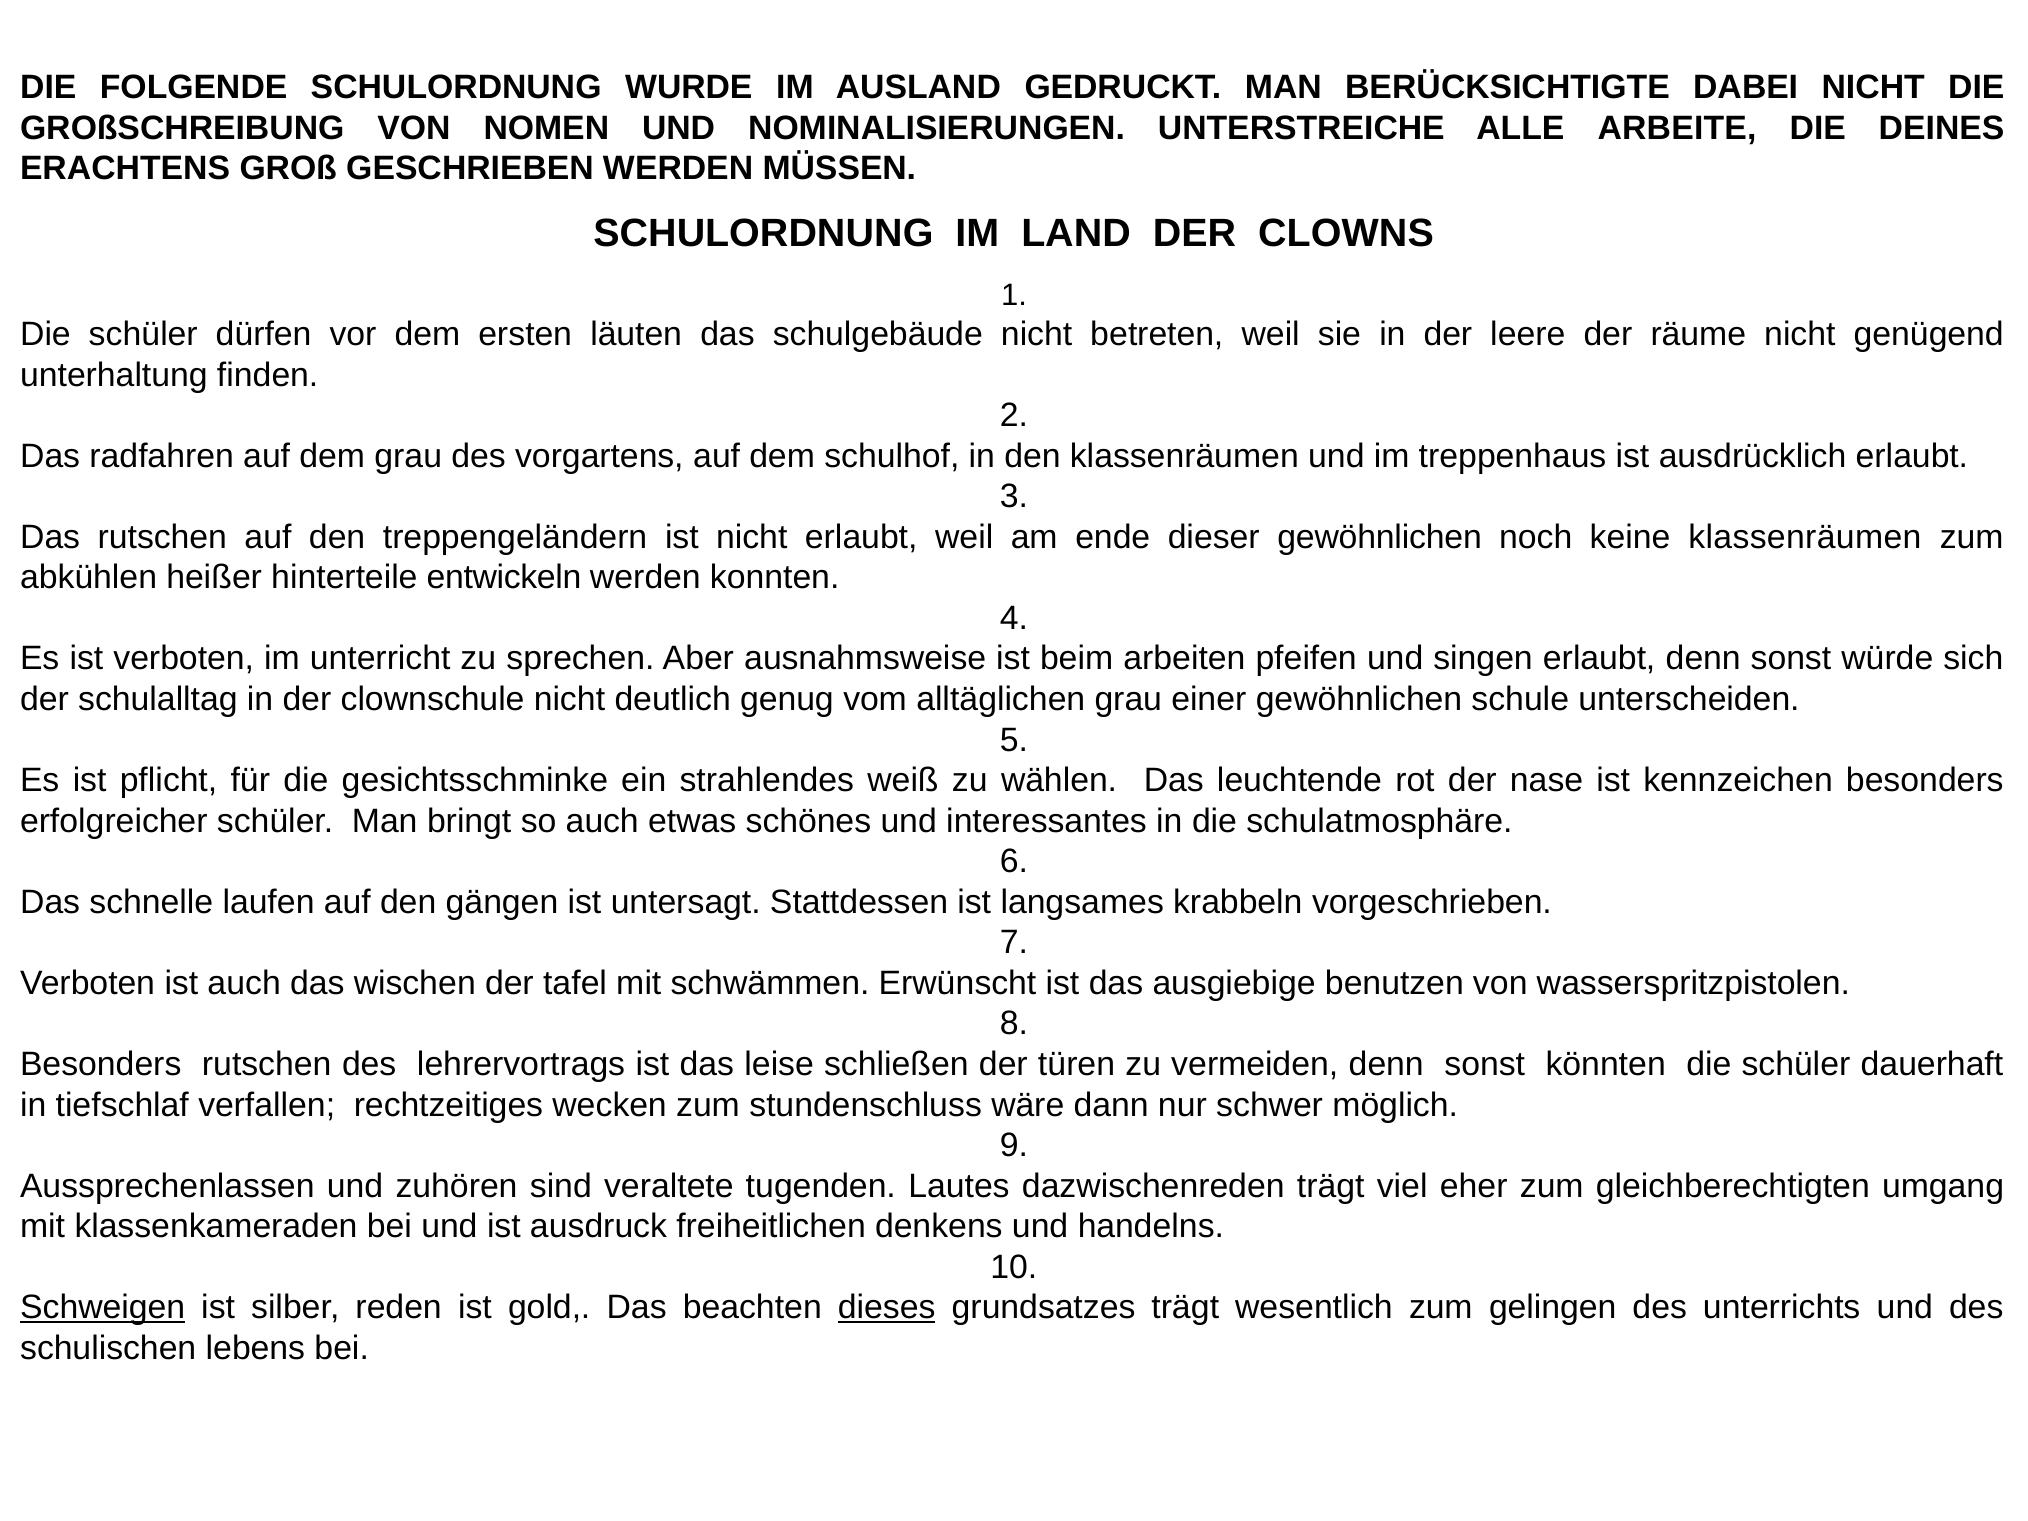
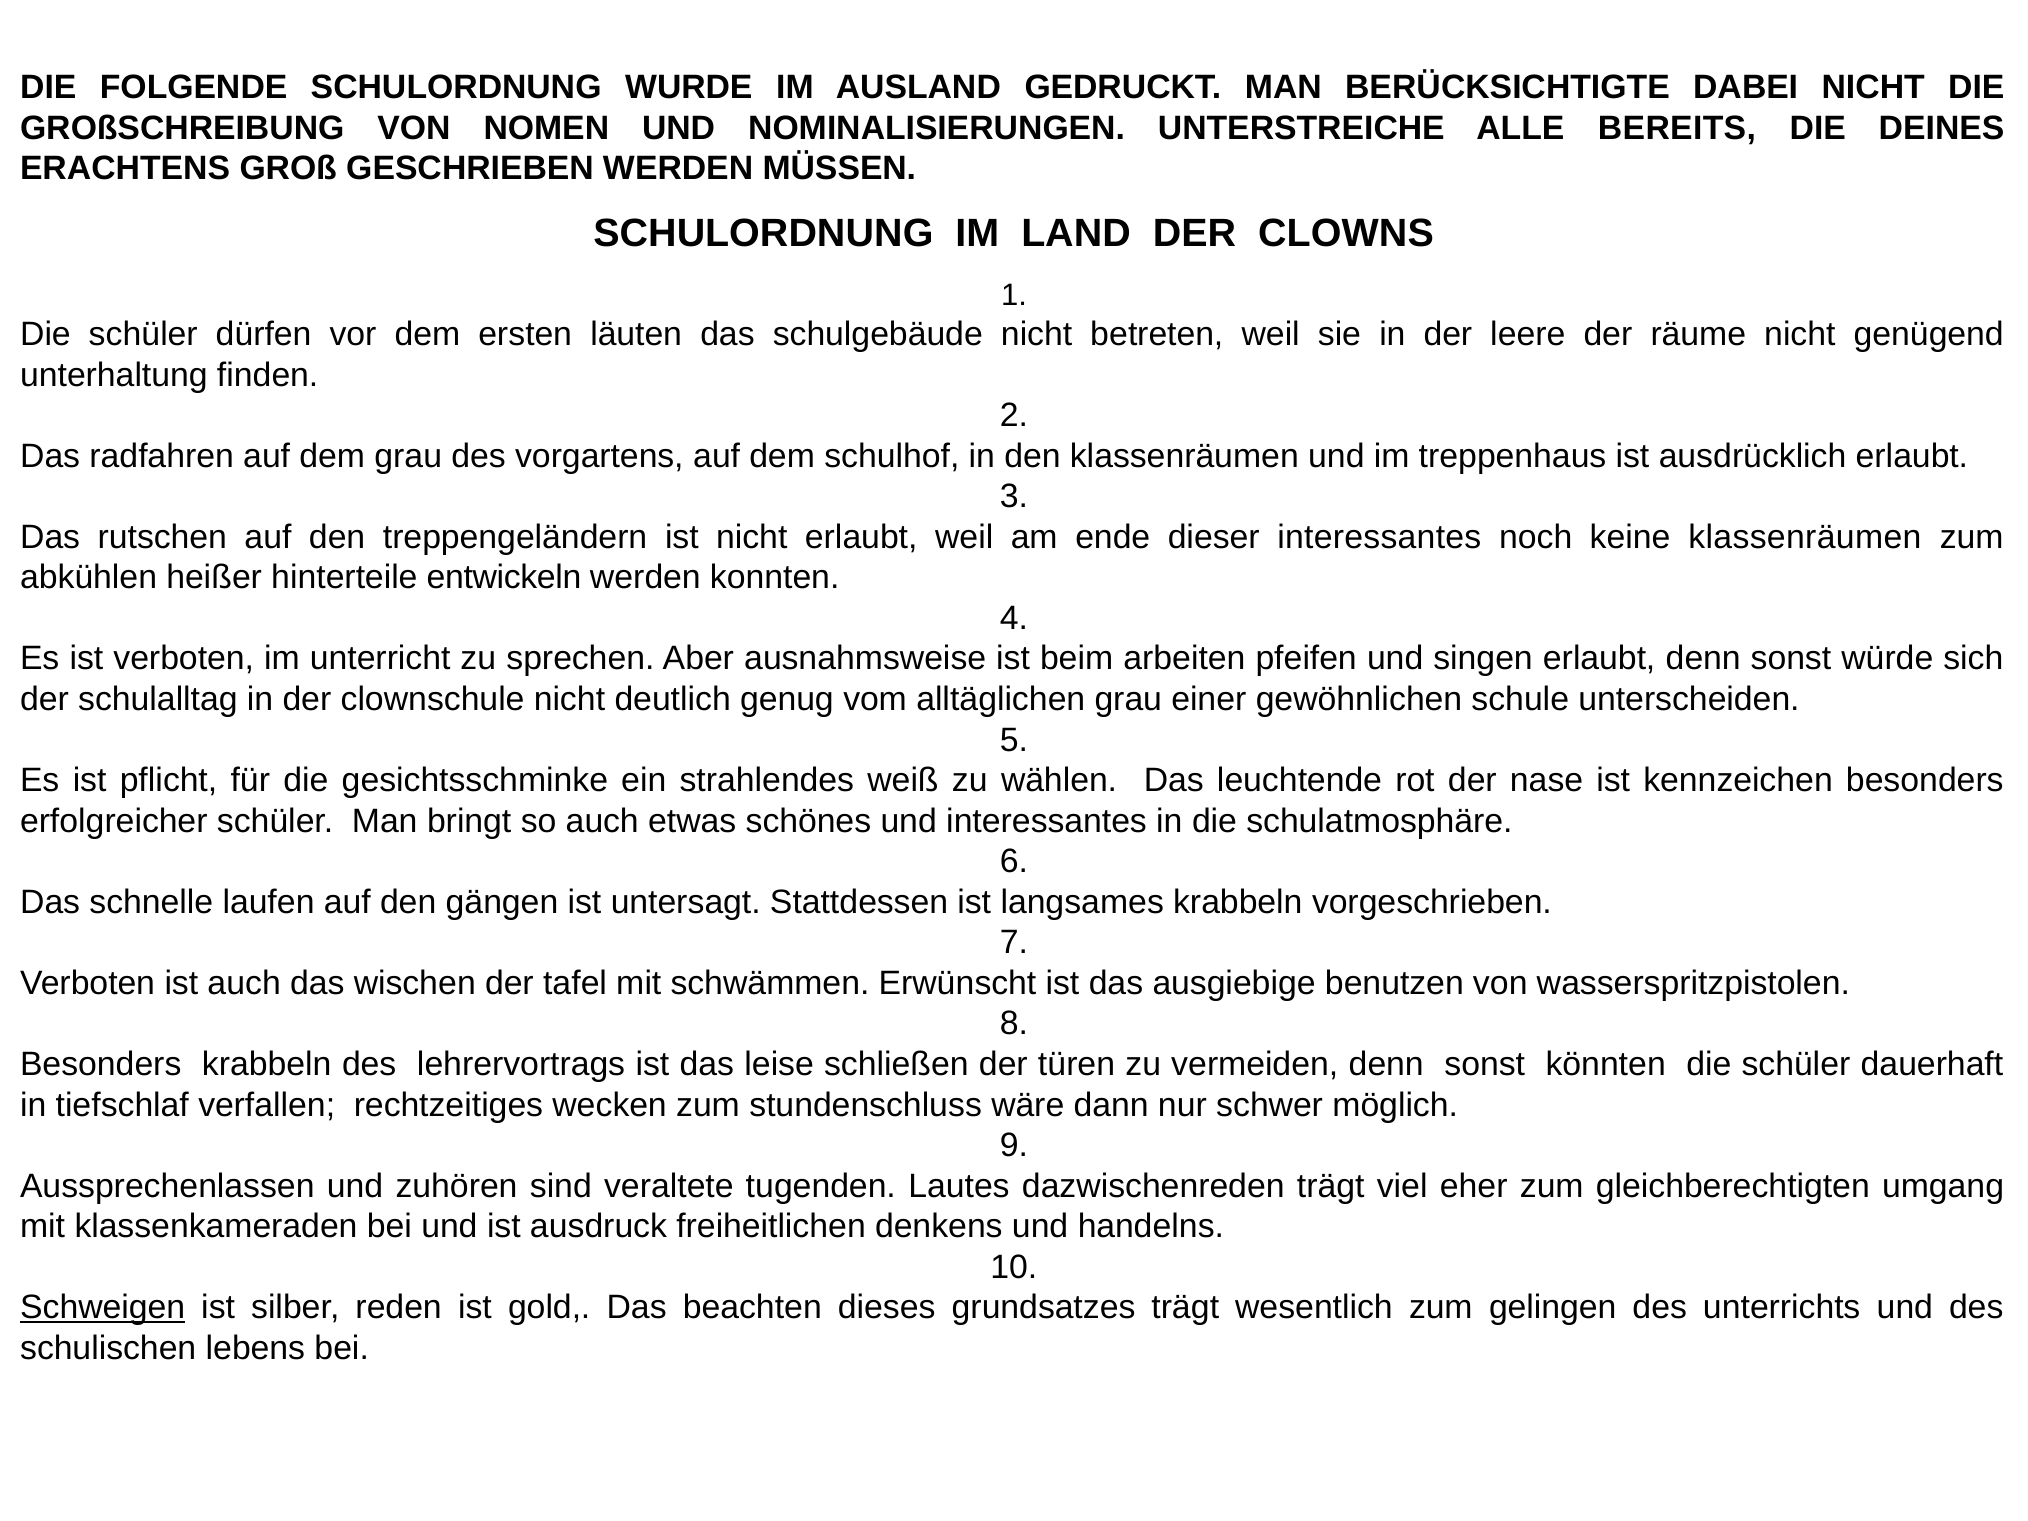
ARBEITE: ARBEITE -> BEREITS (1677, 128)
dieser gewöhnlichen: gewöhnlichen -> interessantes (1379, 537)
Besonders rutschen: rutschen -> krabbeln (267, 1064)
dieses underline: present -> none (887, 1308)
